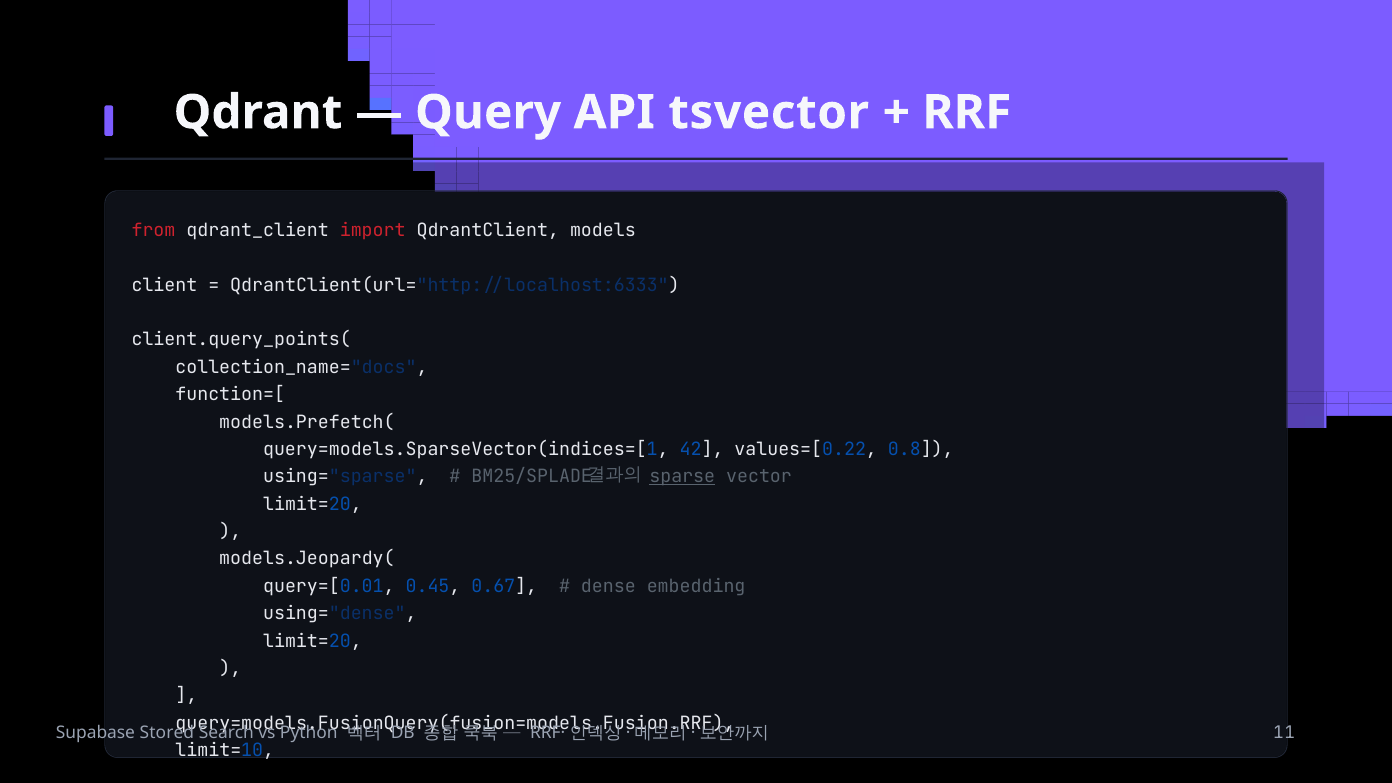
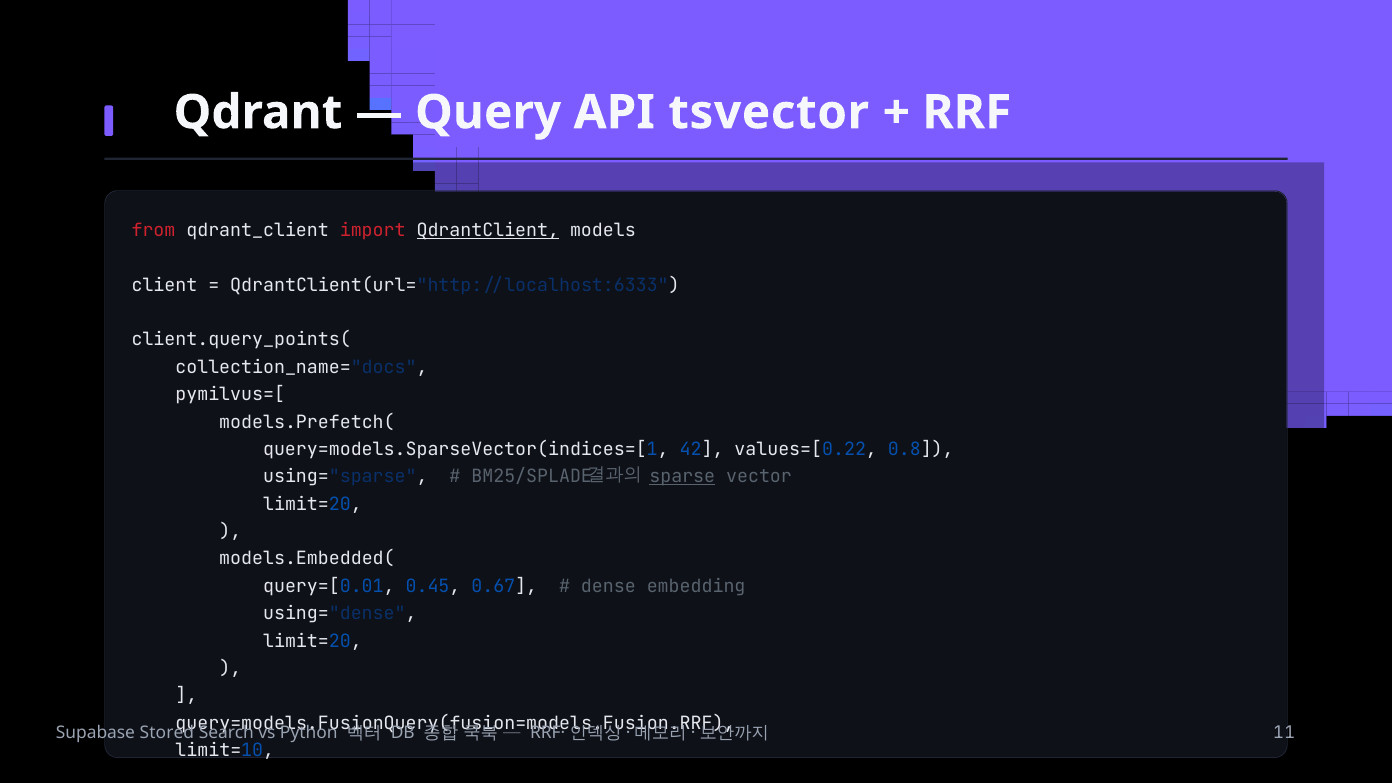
QdrantClient underline: none -> present (488, 230)
function=[: function=[ -> pymilvus=[ (230, 395)
models.Jeopardy(: models.Jeopardy( -> models.Embedded( (307, 559)
